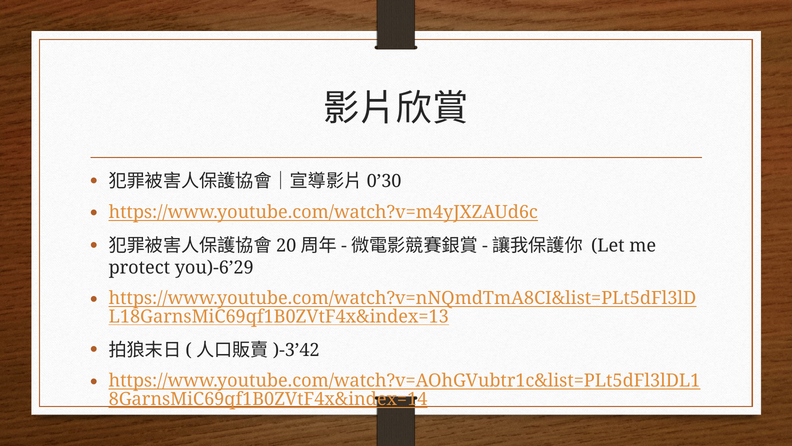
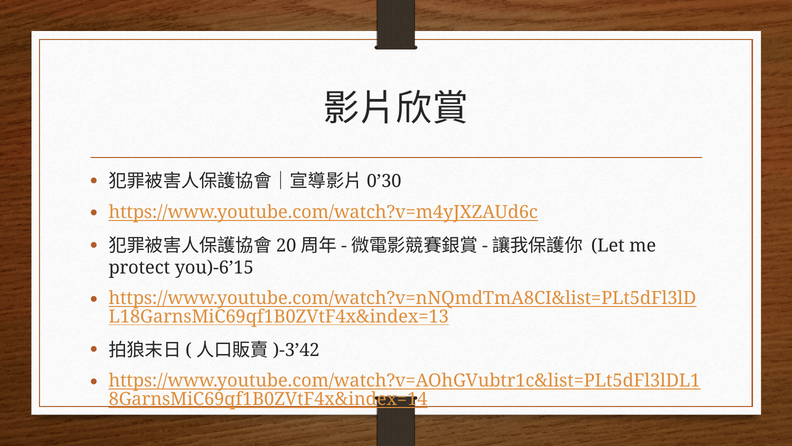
you)-6’29: you)-6’29 -> you)-6’15 (214, 267)
